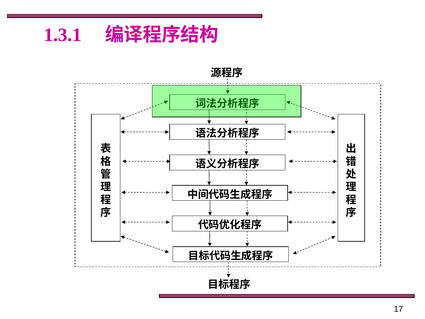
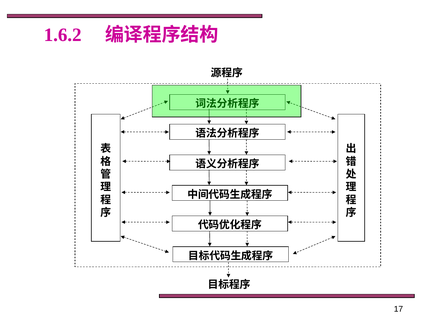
1.3.1: 1.3.1 -> 1.6.2 (63, 35)
